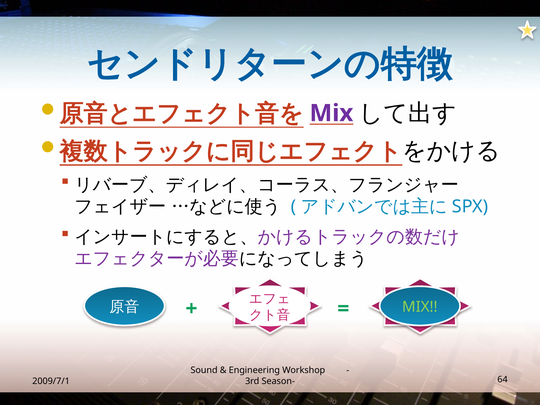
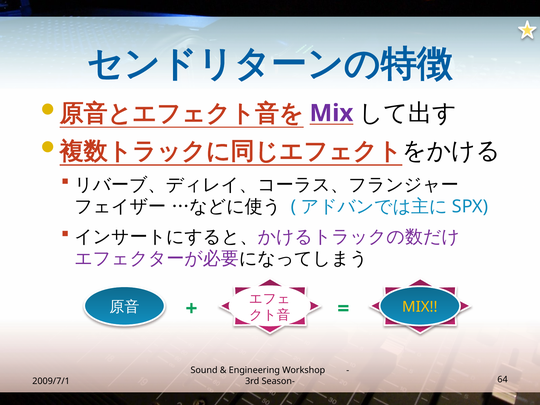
MIX colour: light green -> yellow (420, 307)
